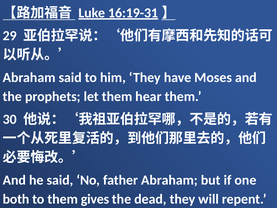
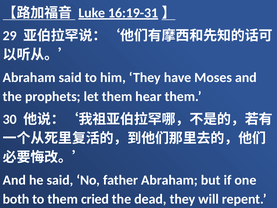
gives: gives -> cried (95, 199)
